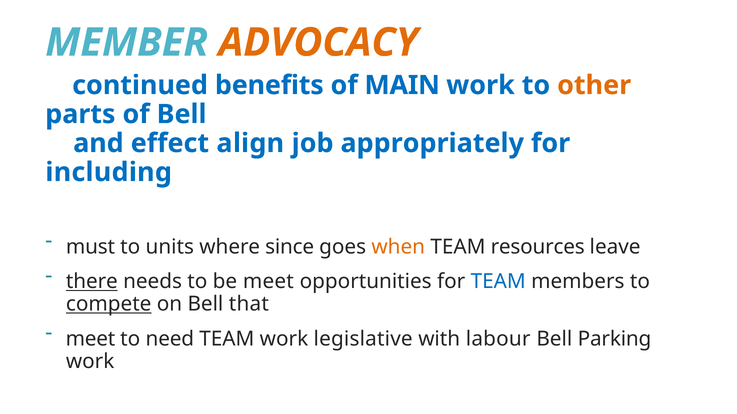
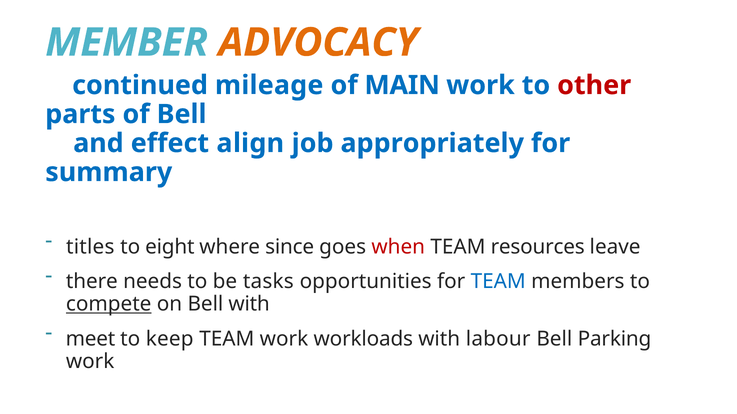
benefits: benefits -> mileage (269, 85)
other colour: orange -> red (594, 85)
including: including -> summary (109, 172)
must: must -> titles (90, 247)
units: units -> eight (170, 247)
when colour: orange -> red (398, 247)
there underline: present -> none (92, 282)
be meet: meet -> tasks (268, 282)
Bell that: that -> with (249, 304)
need: need -> keep (170, 339)
legislative: legislative -> workloads (363, 339)
